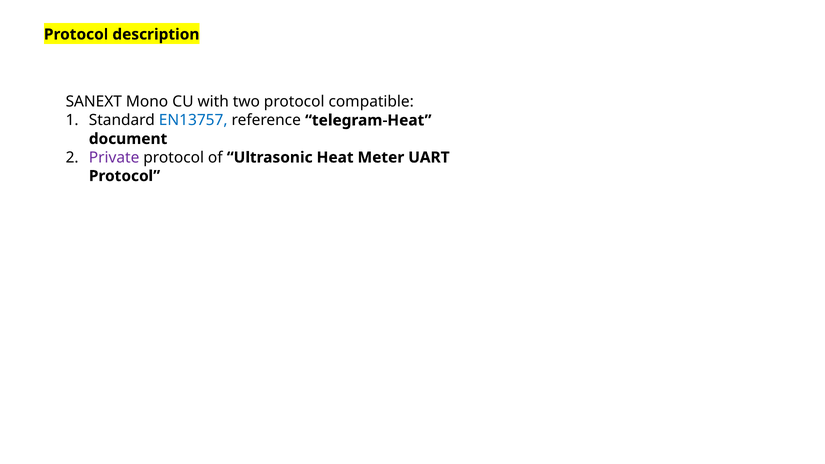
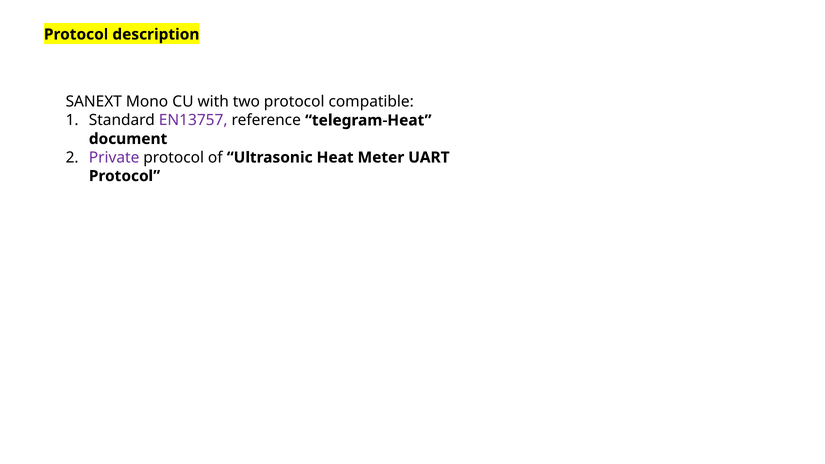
EN13757 colour: blue -> purple (193, 120)
